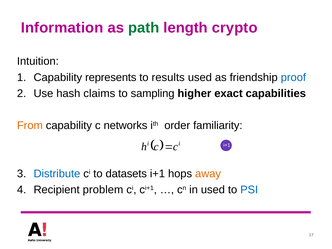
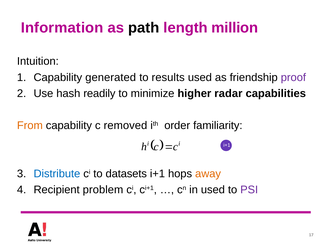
path colour: green -> black (144, 28)
crypto: crypto -> million (235, 28)
represents: represents -> generated (111, 77)
proof colour: blue -> purple (293, 77)
claims: claims -> readily (99, 93)
sampling: sampling -> minimize (153, 93)
exact: exact -> radar (228, 93)
networks: networks -> removed (125, 126)
PSI colour: blue -> purple (249, 190)
